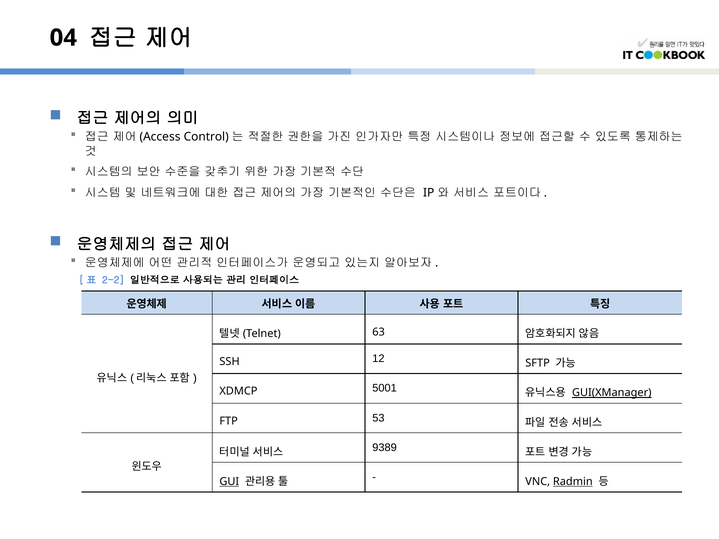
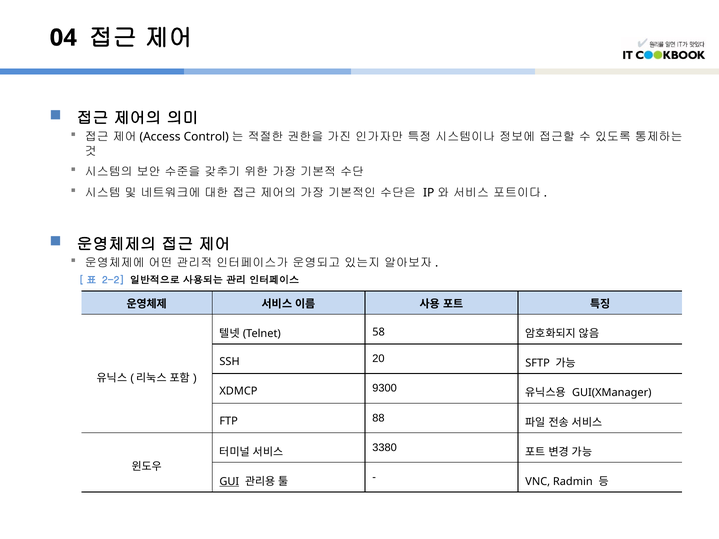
63: 63 -> 58 (379, 332)
12: 12 -> 20 (378, 359)
5001: 5001 -> 9300 (385, 389)
GUI(XManager underline: present -> none (612, 393)
53: 53 -> 88 (378, 418)
9389: 9389 -> 3380 (385, 448)
Radmin underline: present -> none (573, 482)
